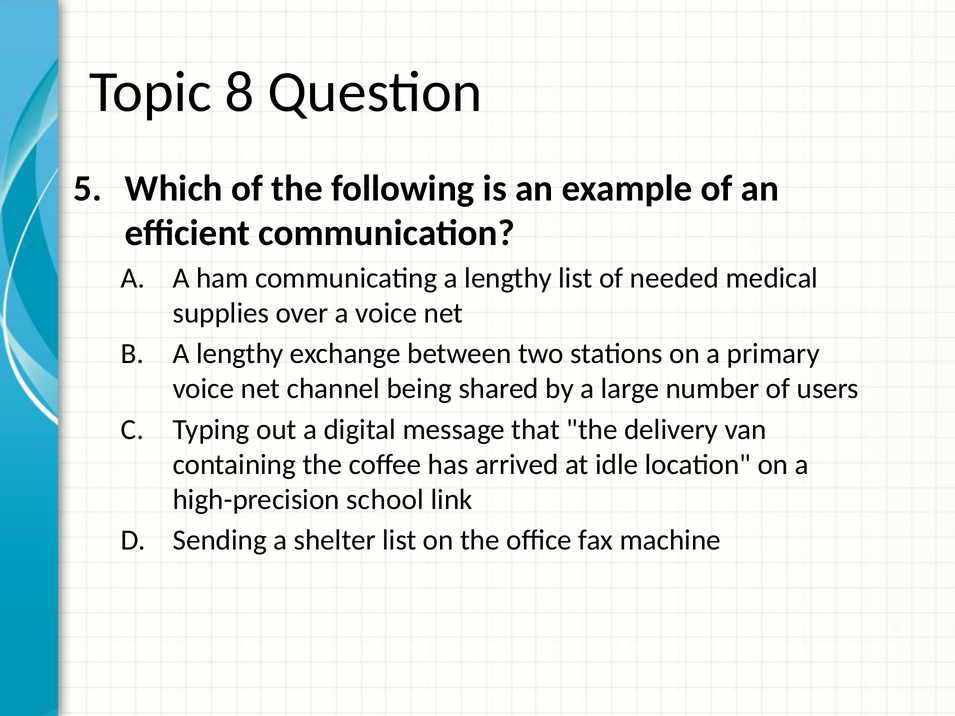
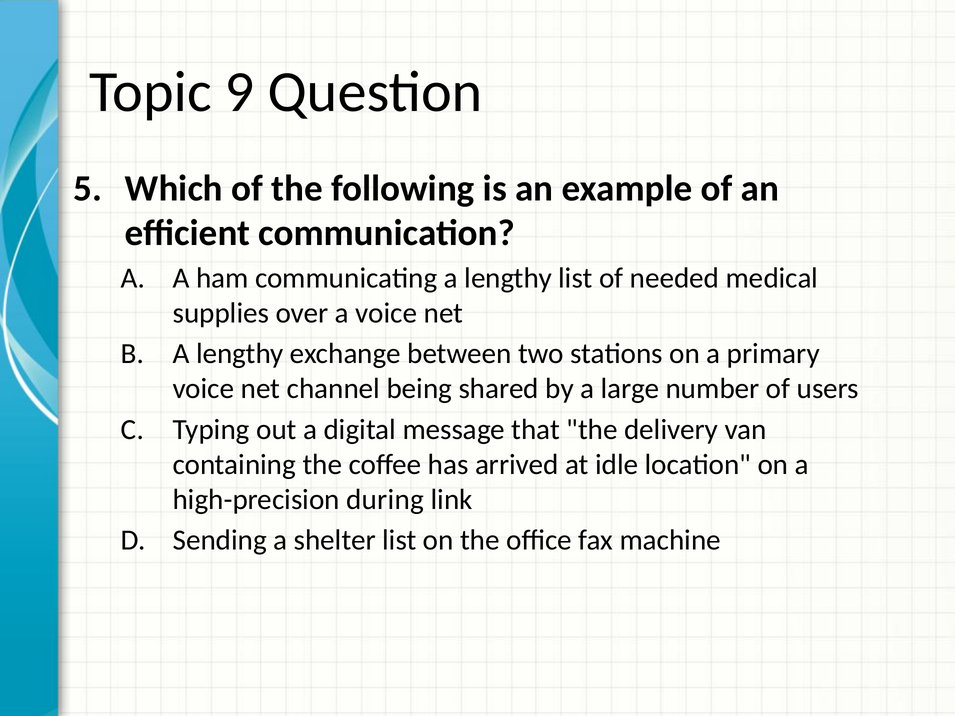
8: 8 -> 9 (240, 92)
school: school -> during (385, 500)
